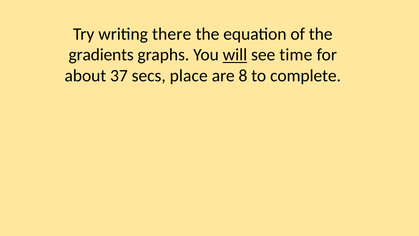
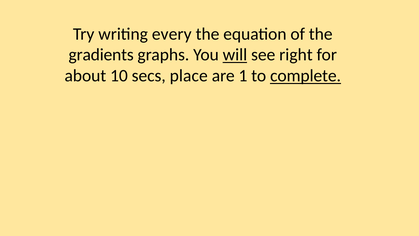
there: there -> every (172, 34)
time: time -> right (296, 55)
37: 37 -> 10 (119, 76)
8: 8 -> 1 (243, 76)
complete underline: none -> present (306, 76)
